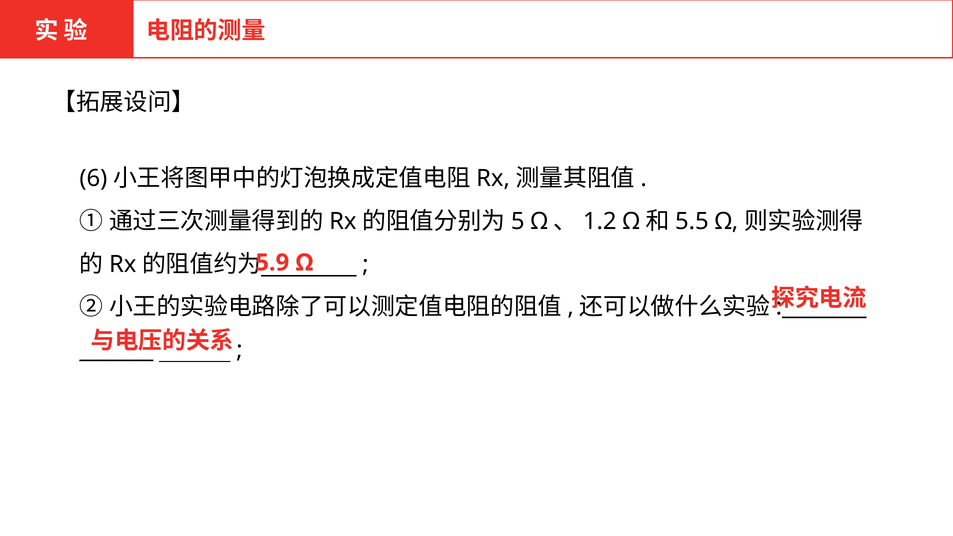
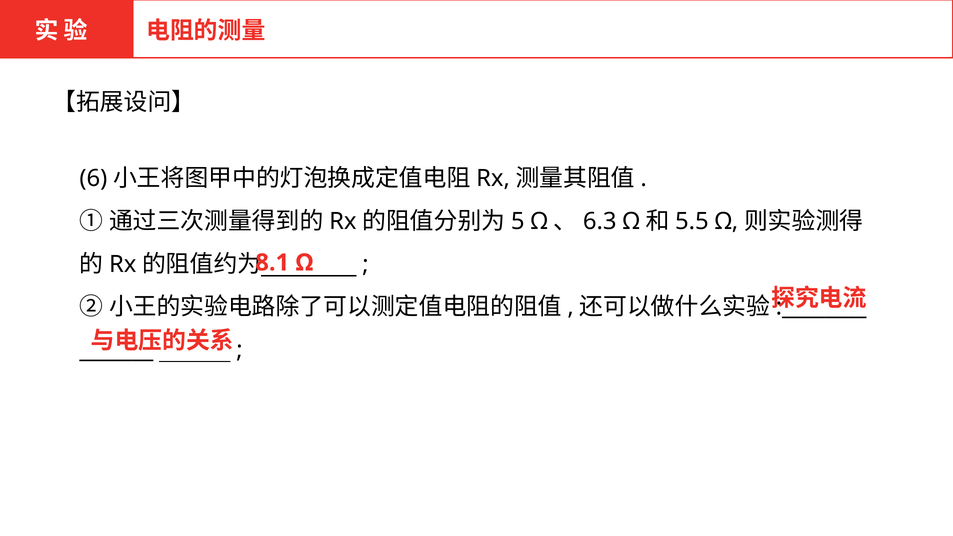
1.2: 1.2 -> 6.3 (600, 221)
5.9: 5.9 -> 8.1 (272, 263)
